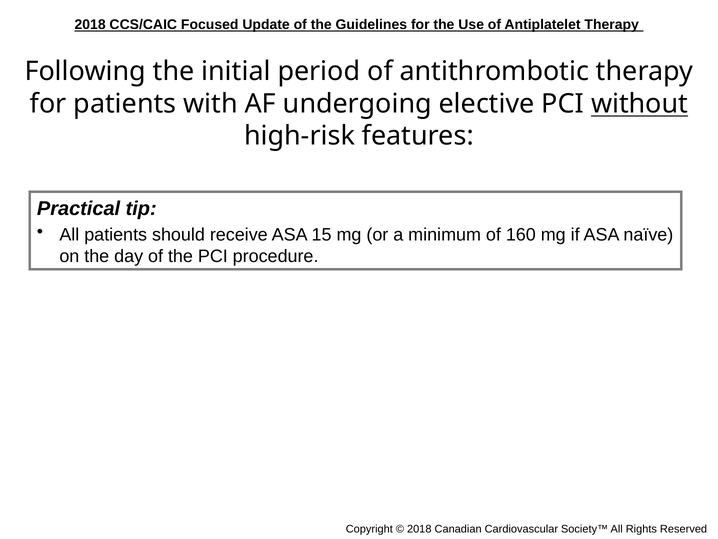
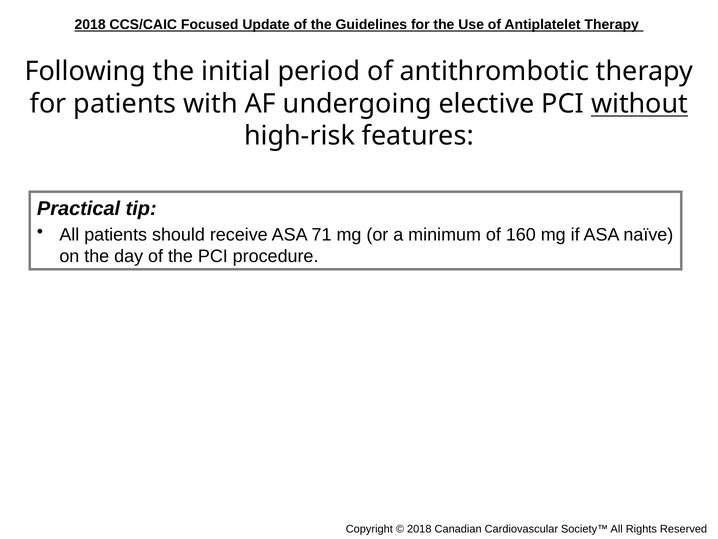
15: 15 -> 71 (322, 235)
